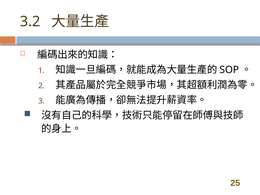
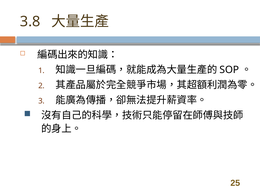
3.2: 3.2 -> 3.8 (30, 22)
